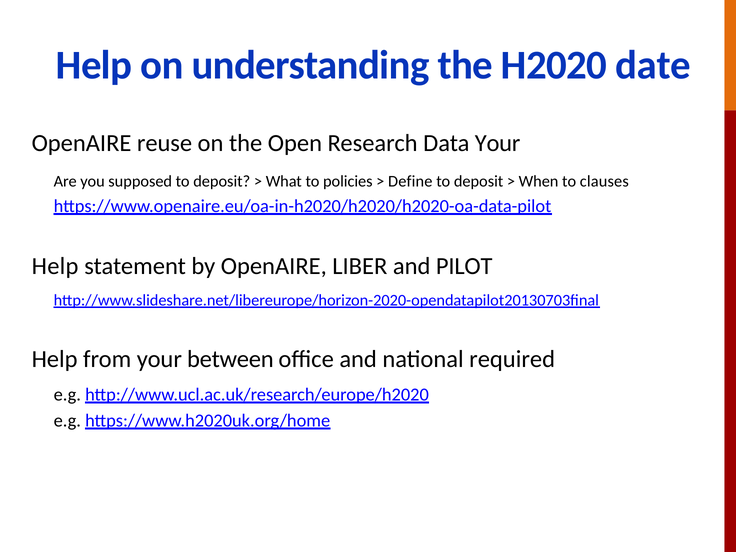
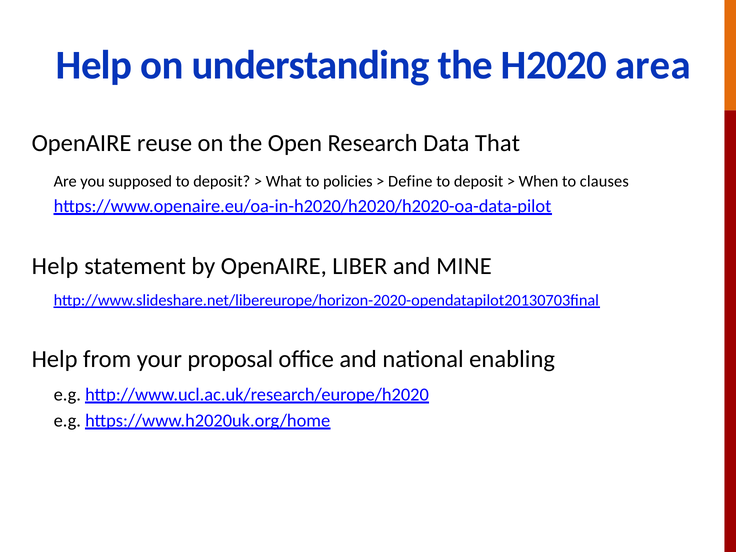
date: date -> area (653, 65)
Data Your: Your -> That (497, 143)
PILOT: PILOT -> MINE (464, 266)
between: between -> proposal (230, 359)
required: required -> enabling (512, 359)
